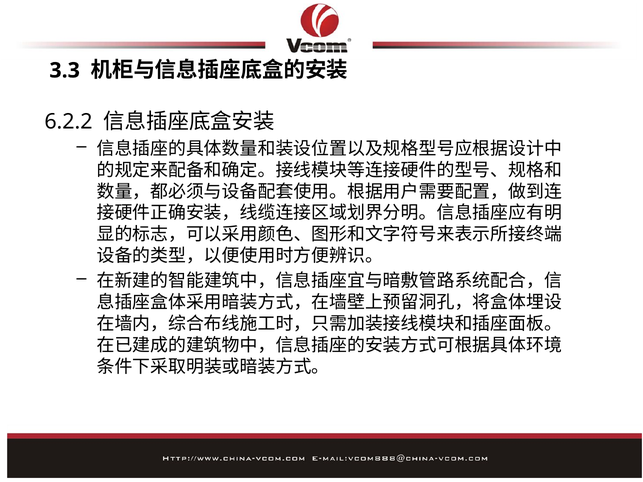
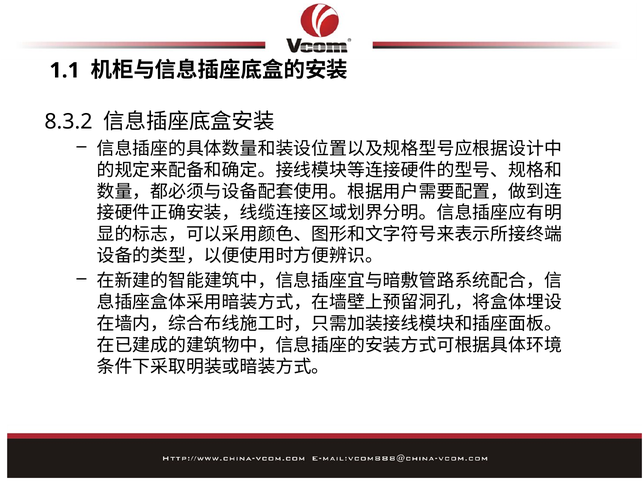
3.3: 3.3 -> 1.1 (65, 70)
6.2.2: 6.2.2 -> 8.3.2 (68, 122)
